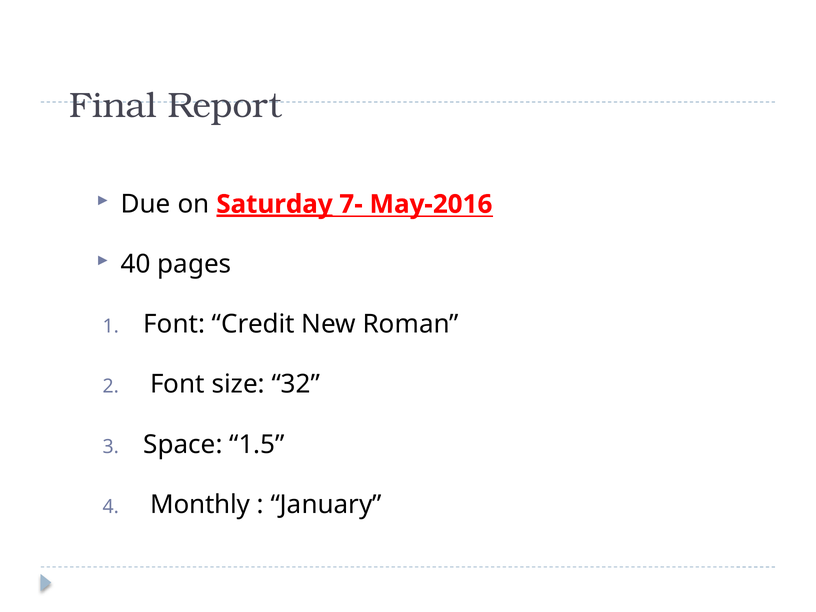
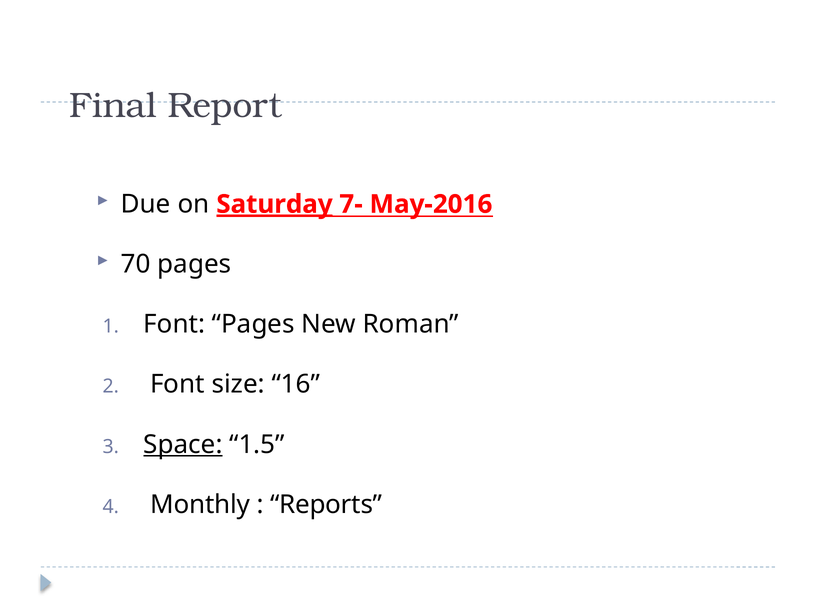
40: 40 -> 70 (136, 264)
Font Credit: Credit -> Pages (253, 324)
32: 32 -> 16 (296, 384)
Space underline: none -> present (183, 444)
January: January -> Reports (326, 504)
